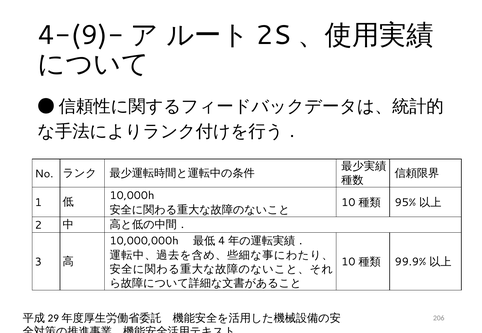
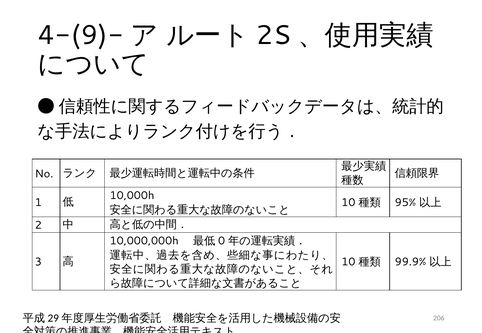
4: 4 -> 0 (222, 241)
